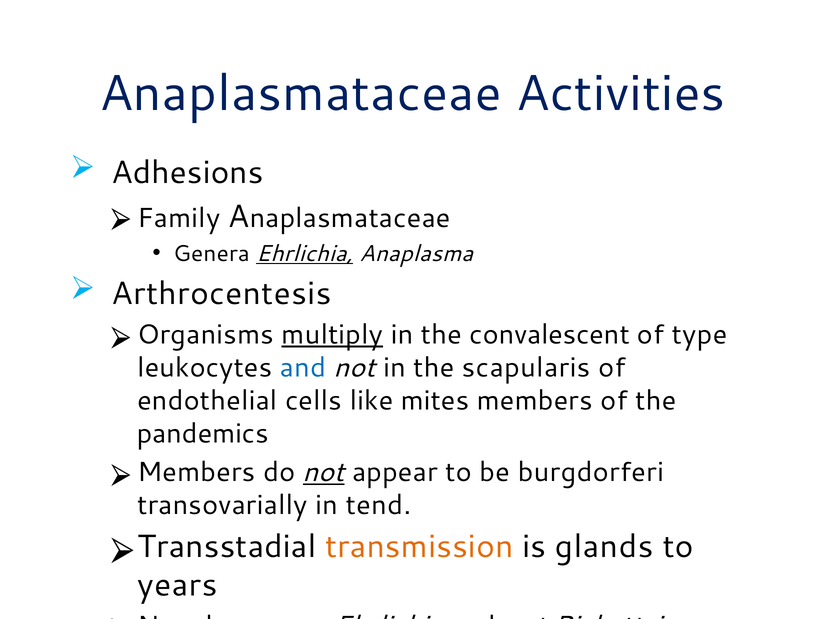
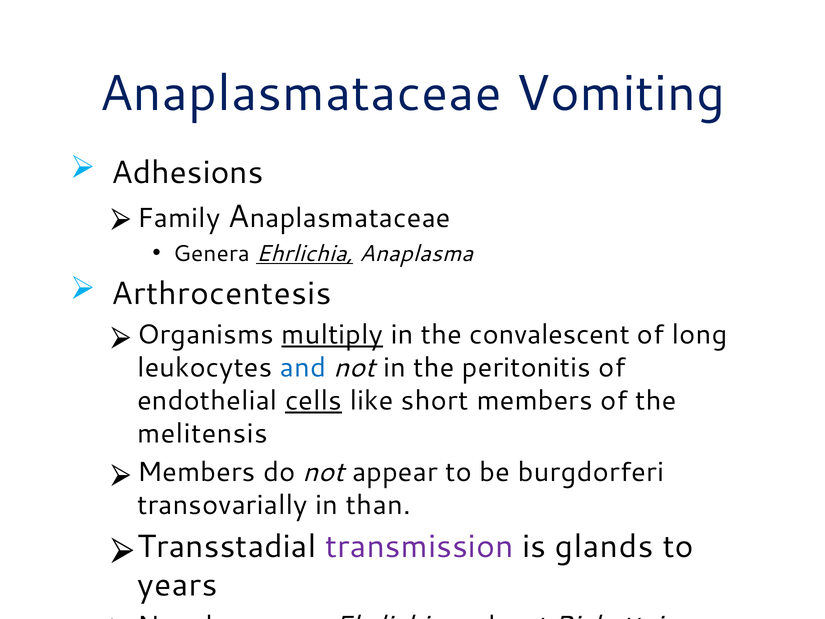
Activities: Activities -> Vomiting (620, 94)
type: type -> long (700, 335)
scapularis: scapularis -> peritonitis (526, 368)
cells underline: none -> present (314, 401)
mites: mites -> short (435, 401)
pandemics: pandemics -> melitensis (203, 434)
not underline: present -> none (324, 472)
tend: tend -> than (378, 505)
transmission colour: orange -> purple (419, 547)
